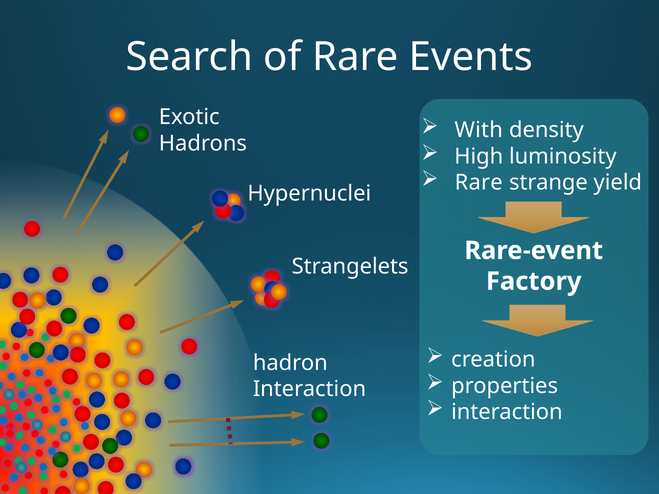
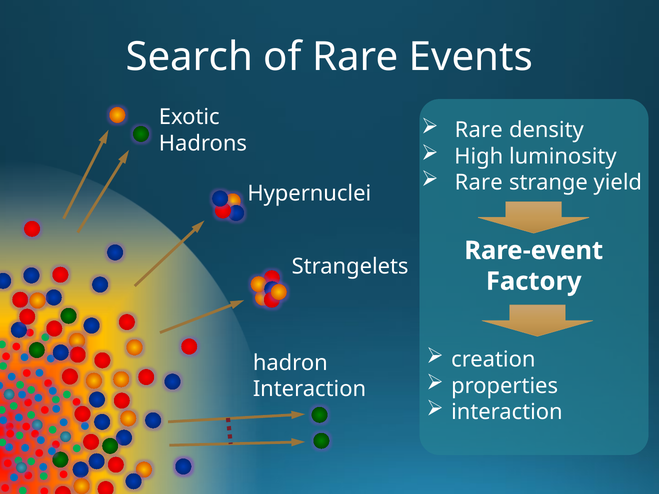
With: With -> Rare (479, 130)
